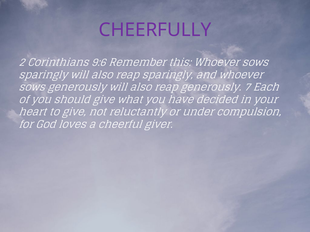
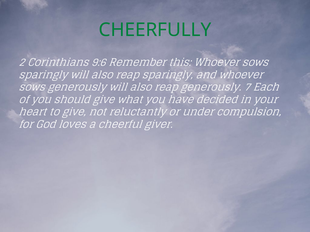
CHEERFULLY colour: purple -> green (155, 30)
